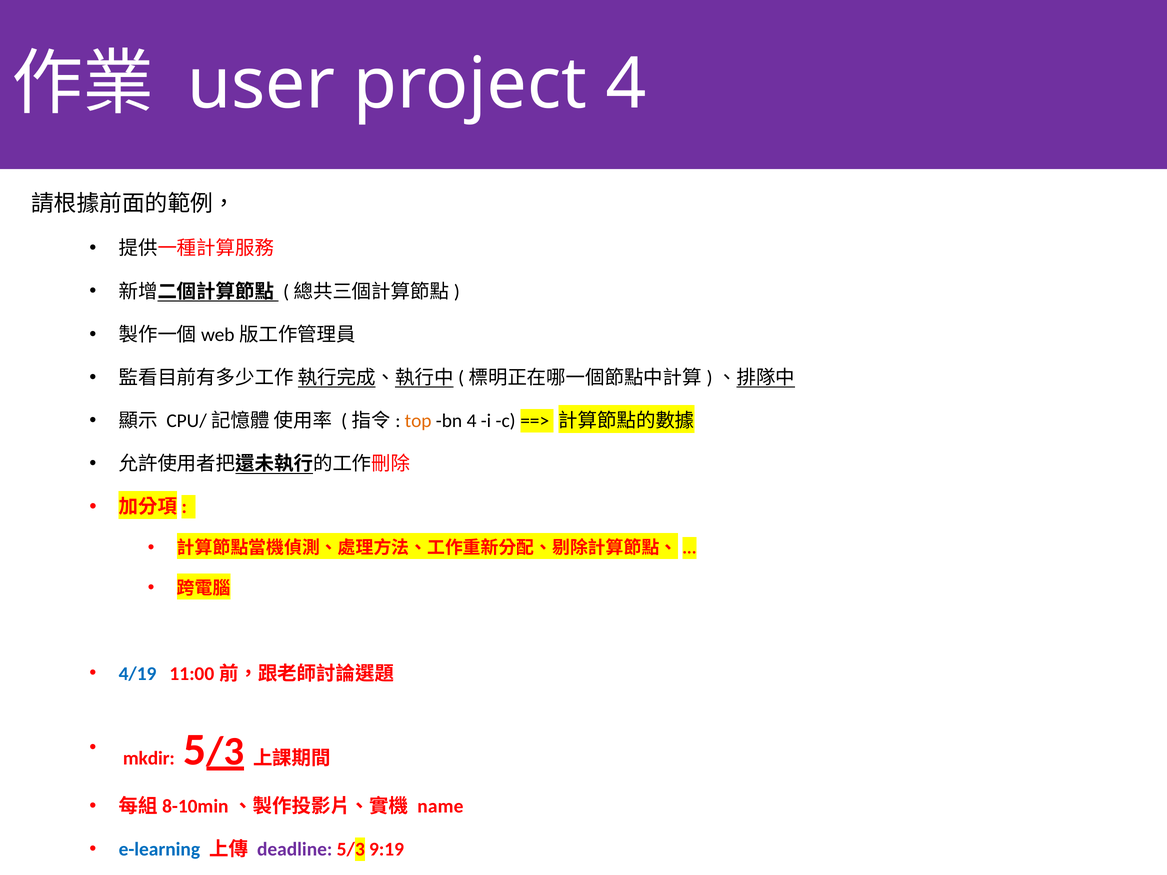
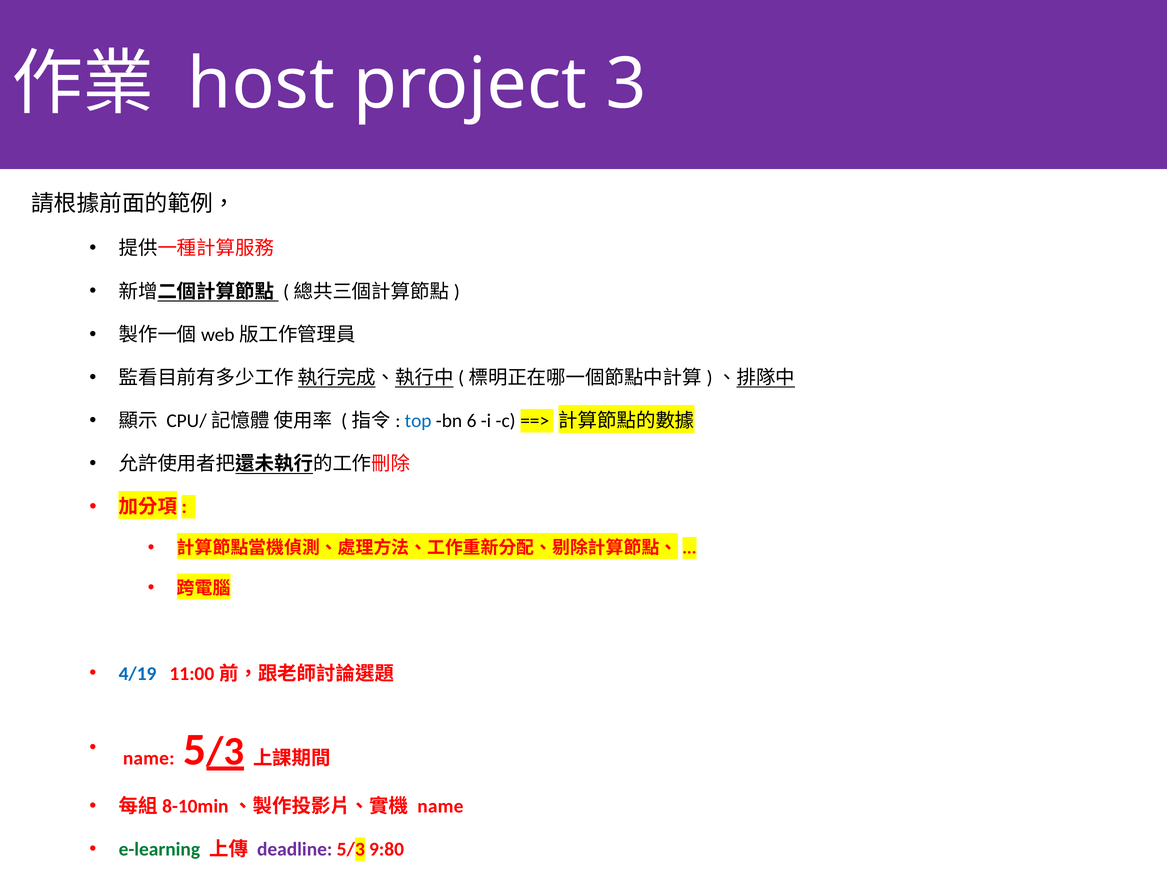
user: user -> host (261, 84)
project 4: 4 -> 3 (626, 84)
top colour: orange -> blue (418, 421)
bn 4: 4 -> 6 (472, 421)
mkdir: mkdir -> name (149, 758)
e-learning colour: blue -> green (159, 850)
9:19: 9:19 -> 9:80 (387, 850)
